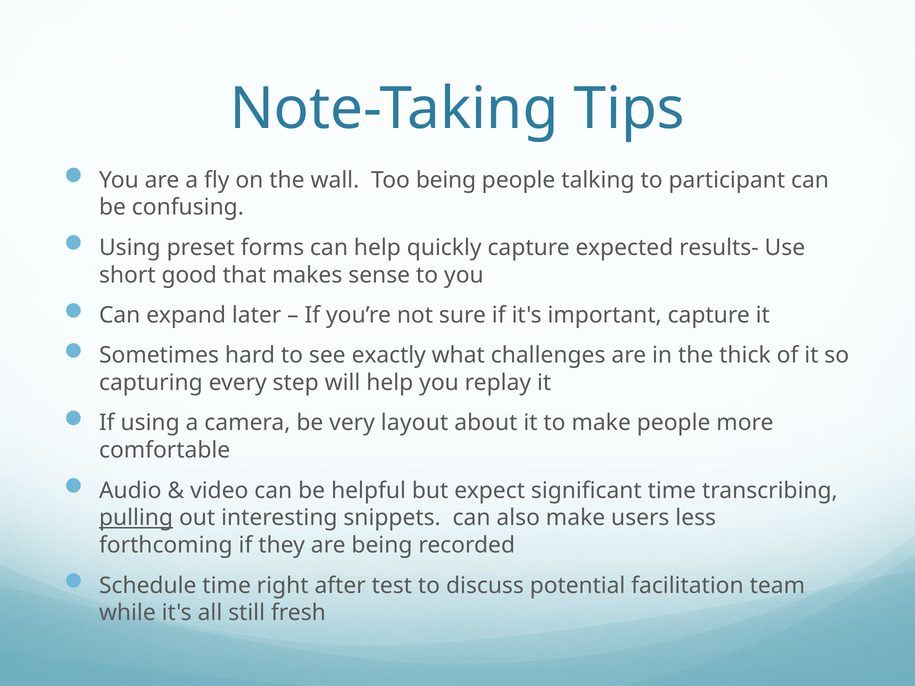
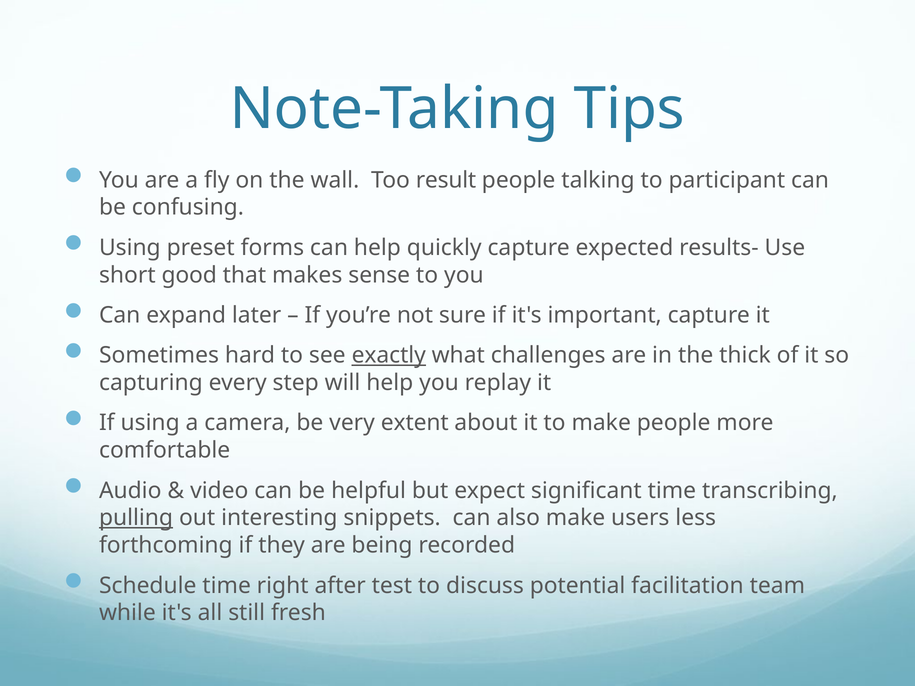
Too being: being -> result (446, 180)
exactly underline: none -> present (389, 355)
layout: layout -> extent (415, 423)
